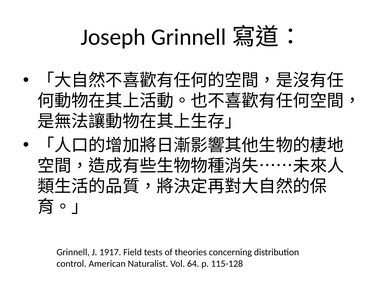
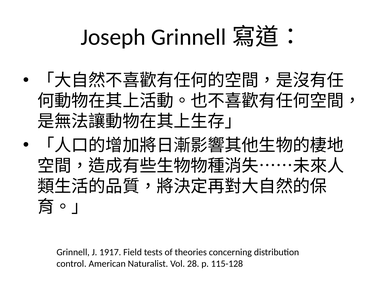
64: 64 -> 28 (193, 263)
